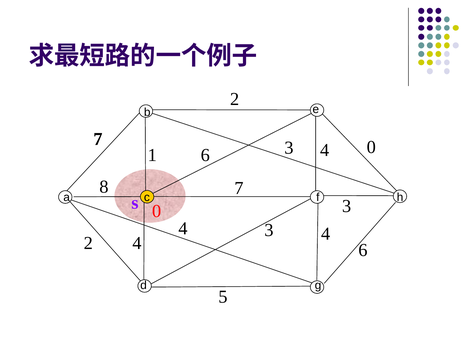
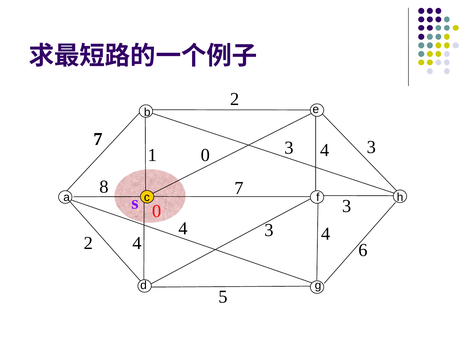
1 6: 6 -> 0 (205, 155)
4 0: 0 -> 3 (371, 147)
